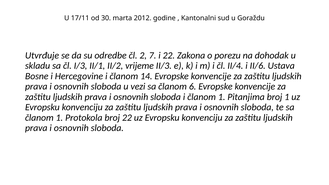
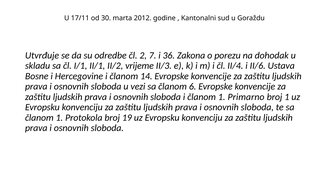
i 22: 22 -> 36 (169, 55)
I/3: I/3 -> I/1 (81, 66)
Pitanjima: Pitanjima -> Primarno (246, 97)
broj 22: 22 -> 19 (127, 118)
